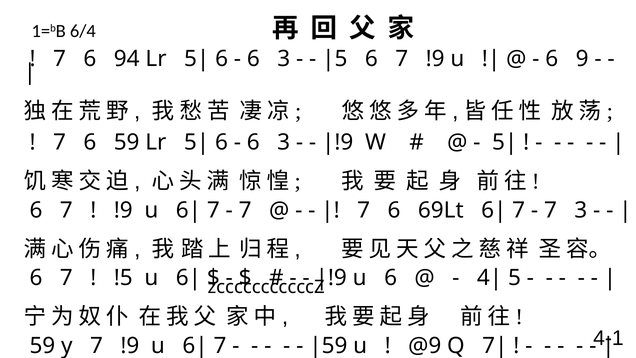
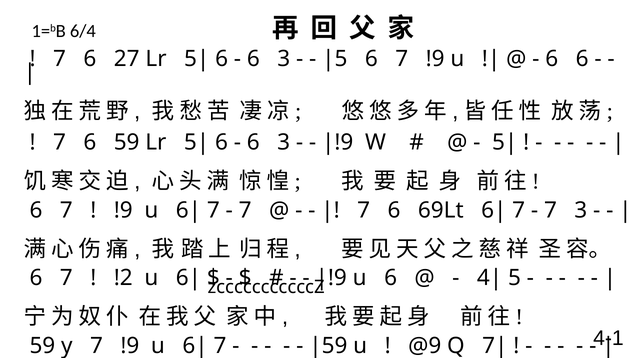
94: 94 -> 27 (127, 59)
6 9: 9 -> 6 (582, 59)
!5: !5 -> !2 (123, 278)
